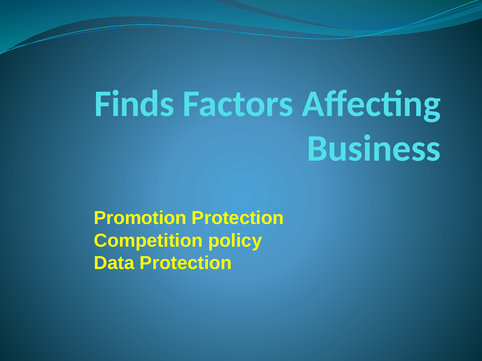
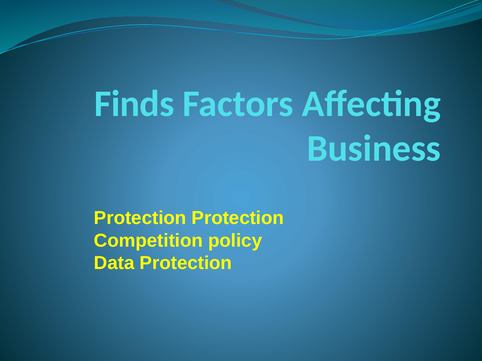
Promotion: Promotion -> Protection (140, 218)
